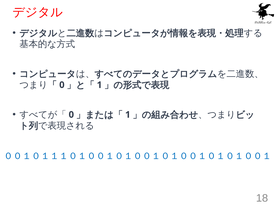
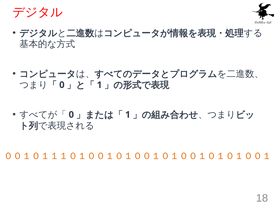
００１０１１１０１００１０１００１０１００１０１０１００１ colour: blue -> orange (138, 157)
